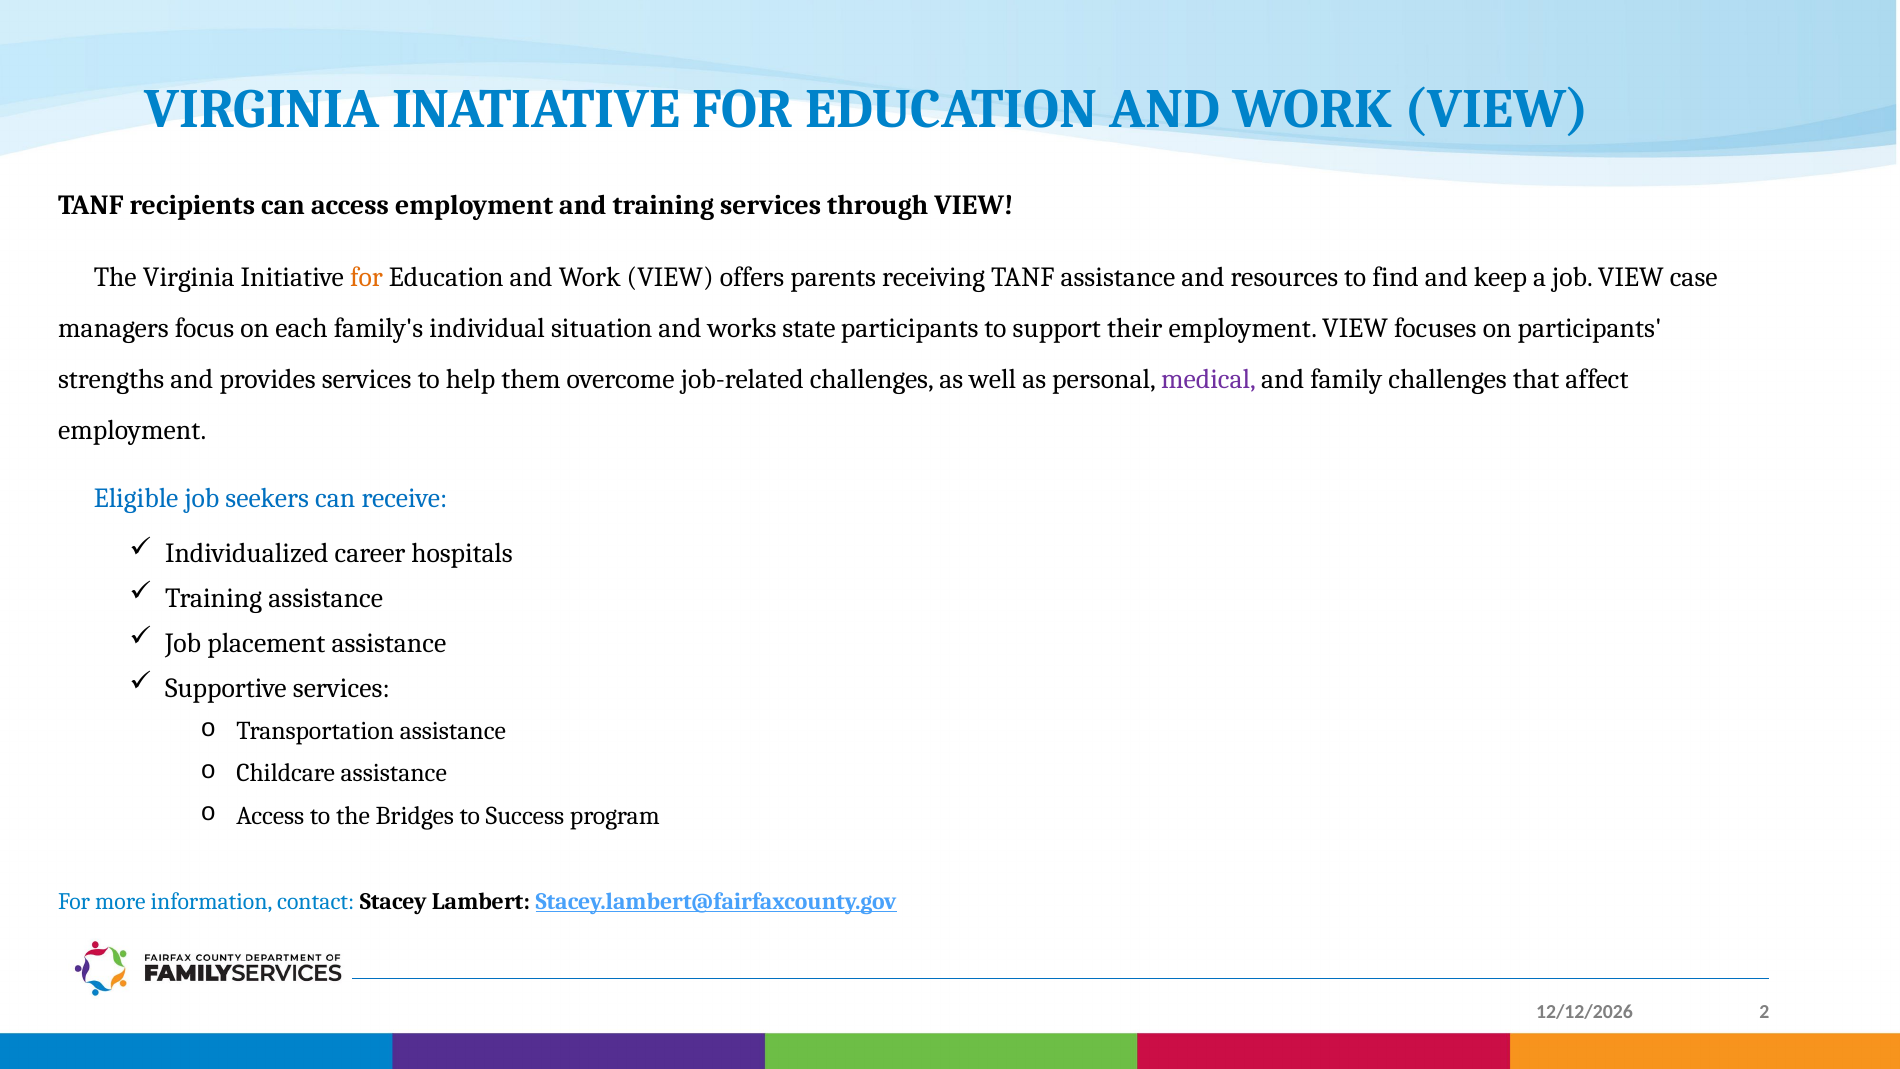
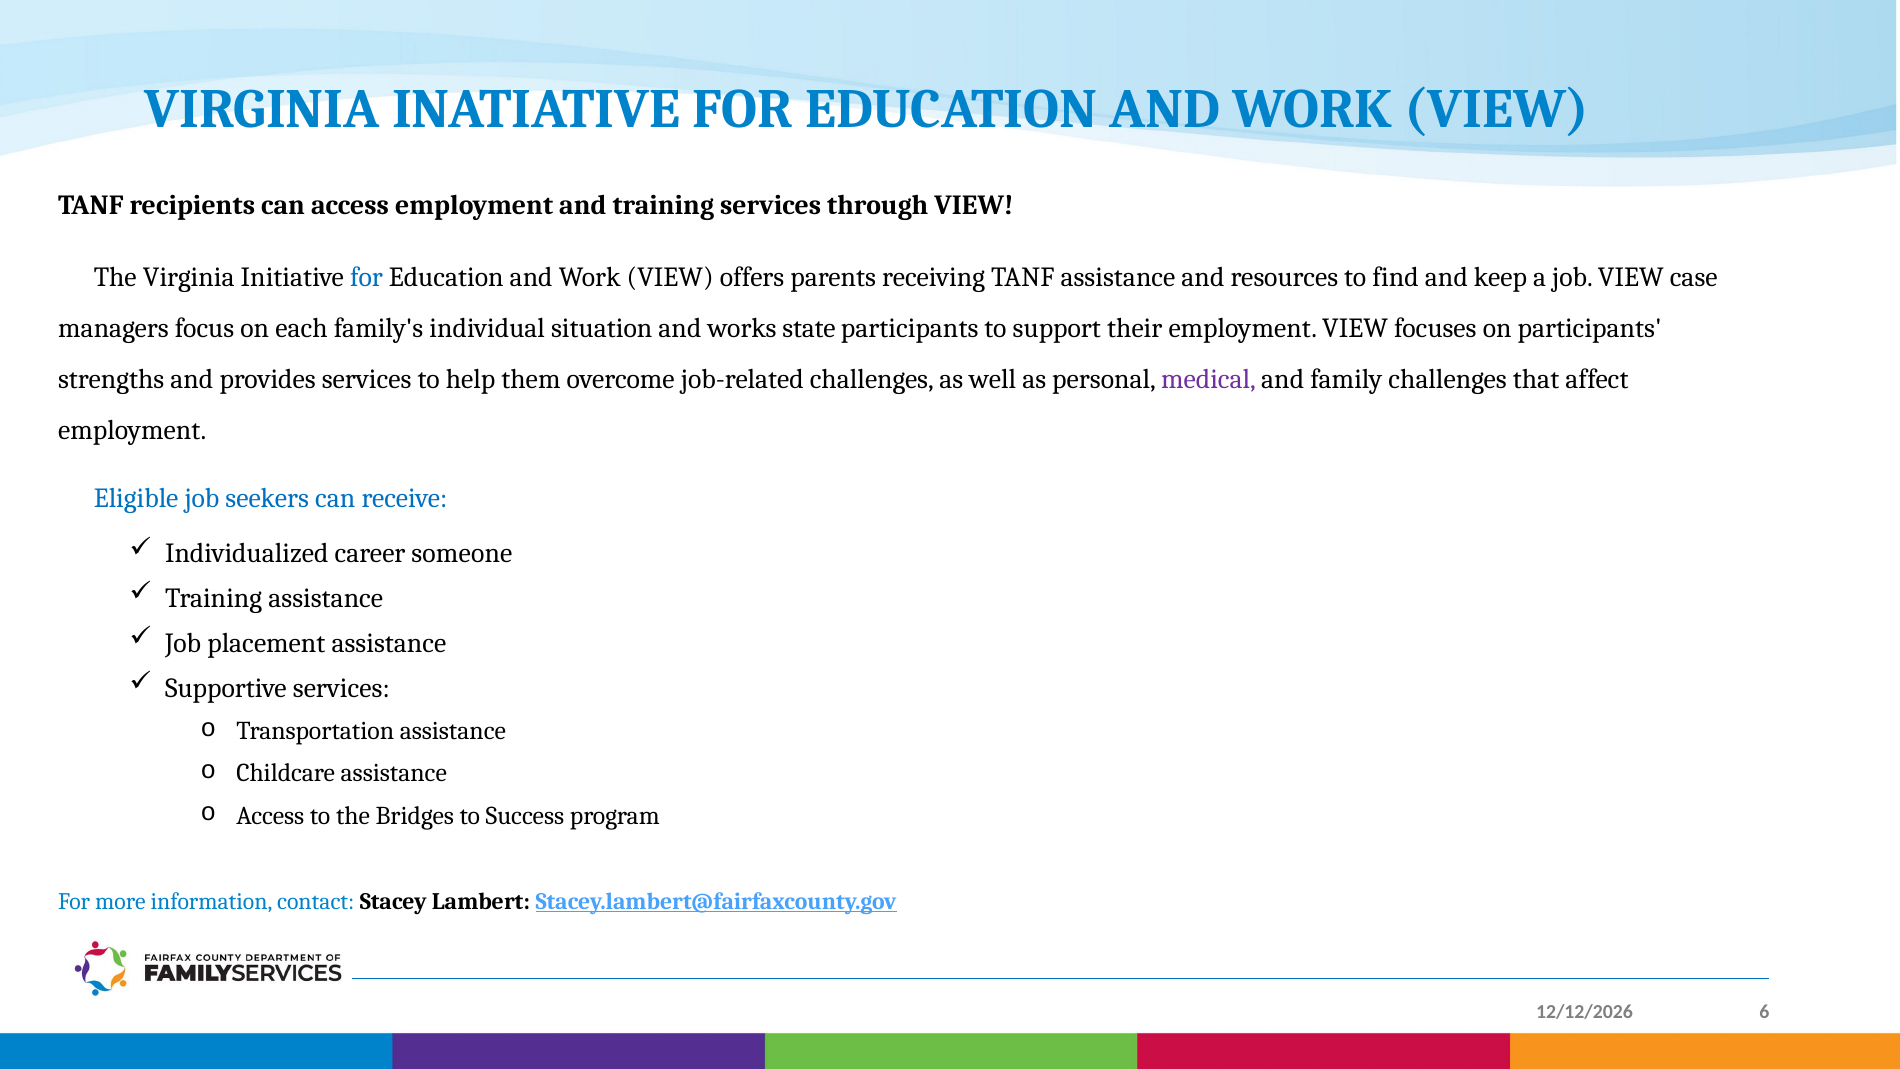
for colour: orange -> blue (367, 277)
hospitals: hospitals -> someone (462, 553)
2: 2 -> 6 (1764, 1012)
